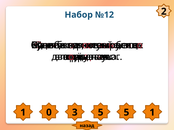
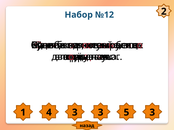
0: 0 -> 4 (49, 113)
3 5: 5 -> 3 (101, 113)
5 1: 1 -> 3 (152, 113)
